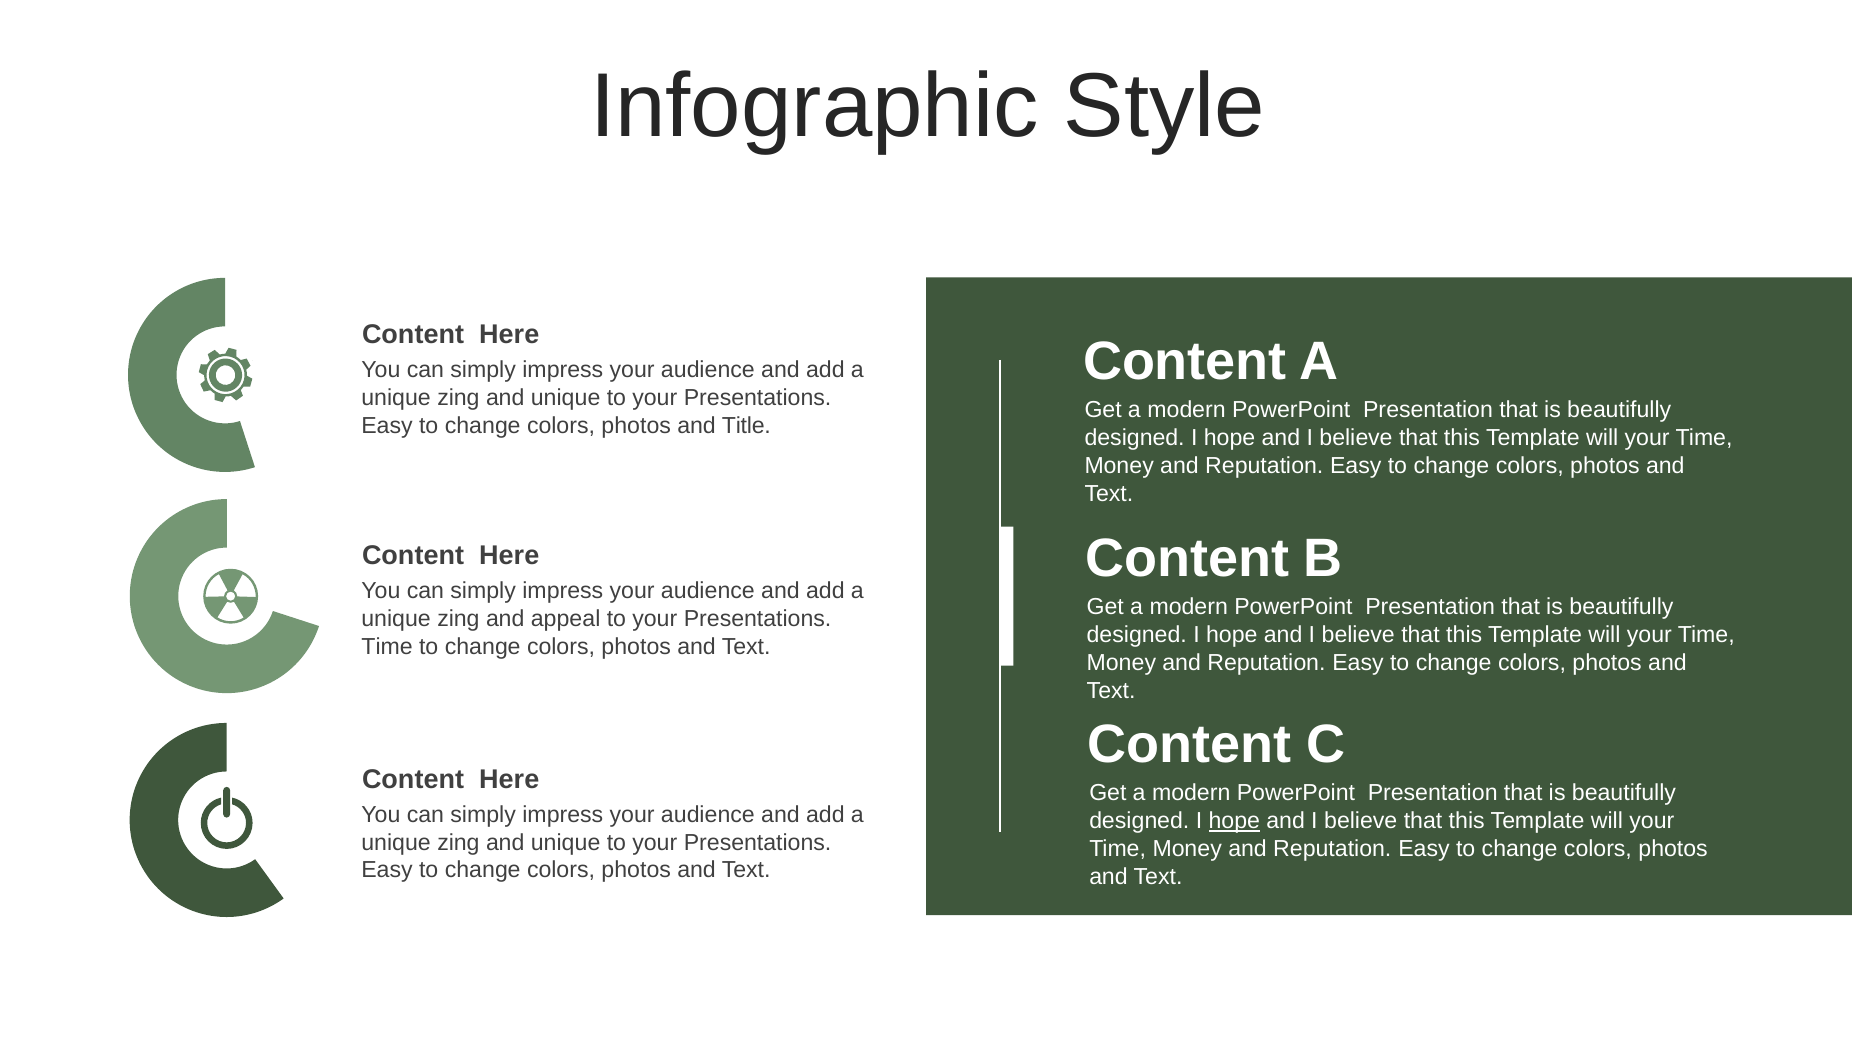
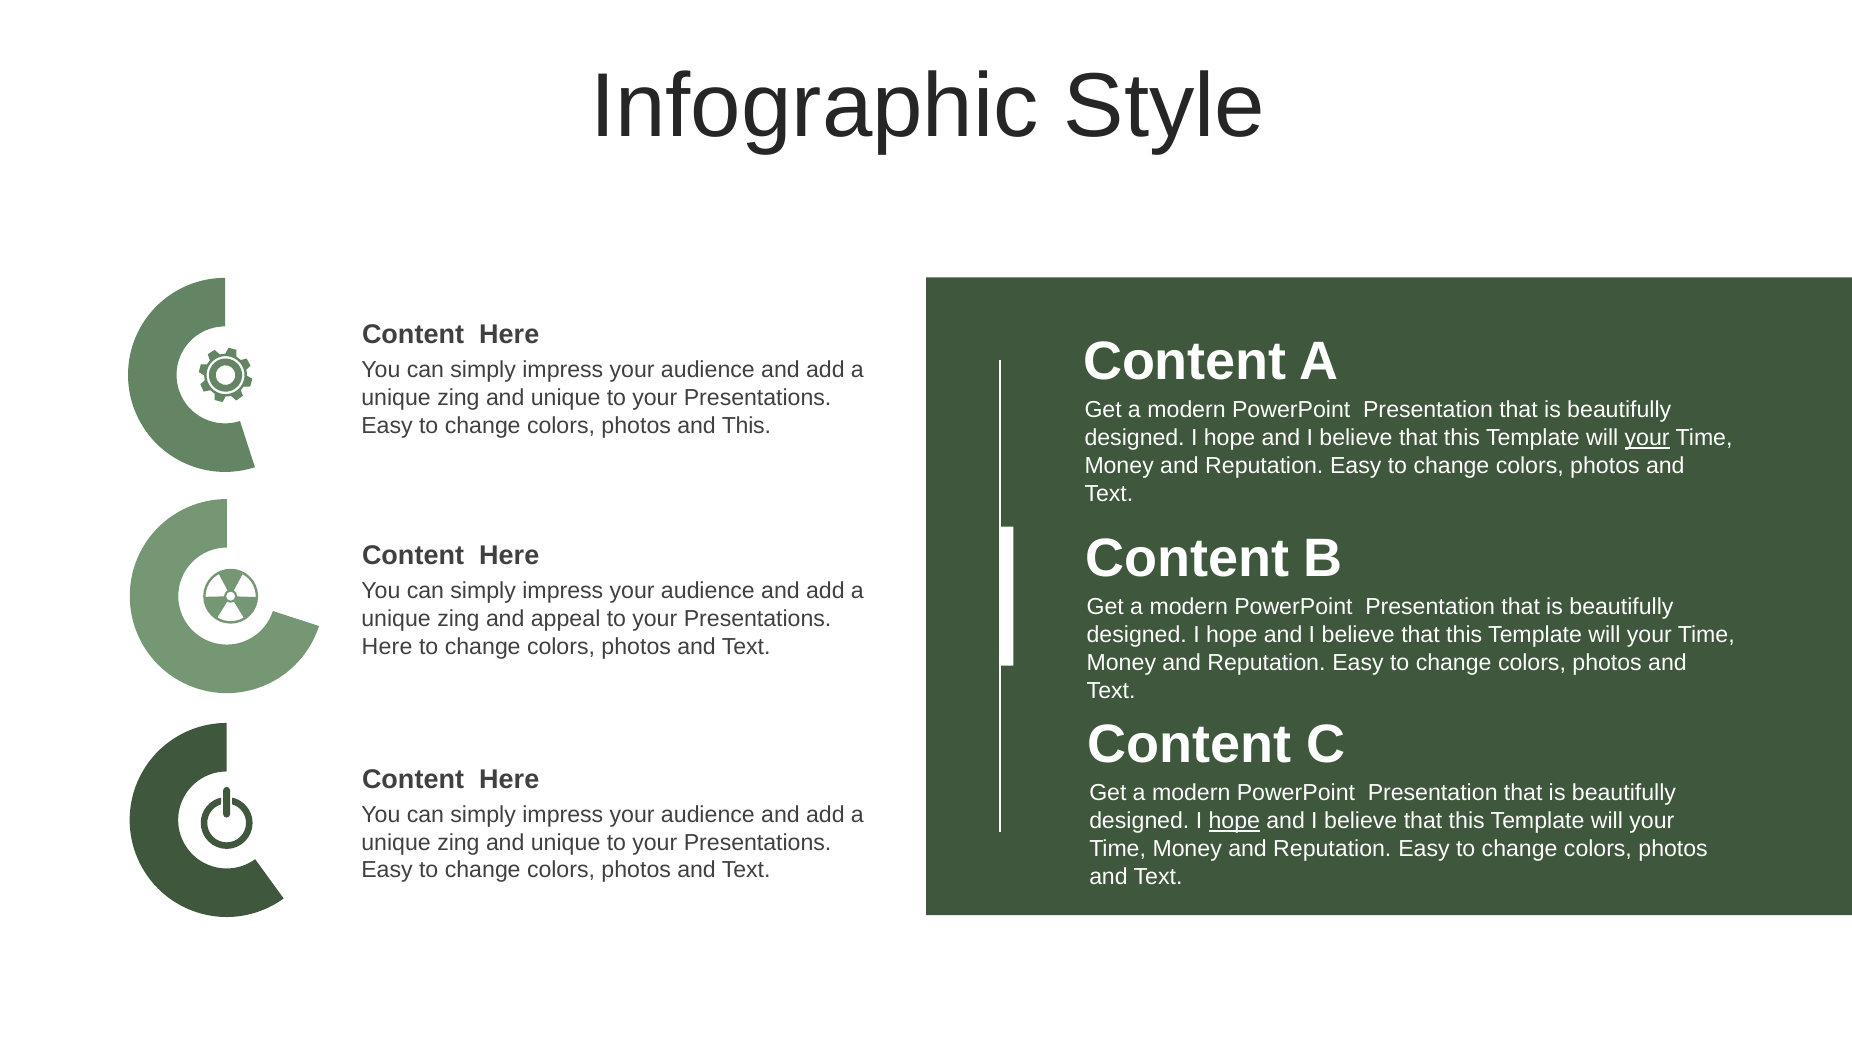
and Title: Title -> This (746, 426)
your underline: none -> present (1647, 438)
Time: Time -> Here (387, 647)
